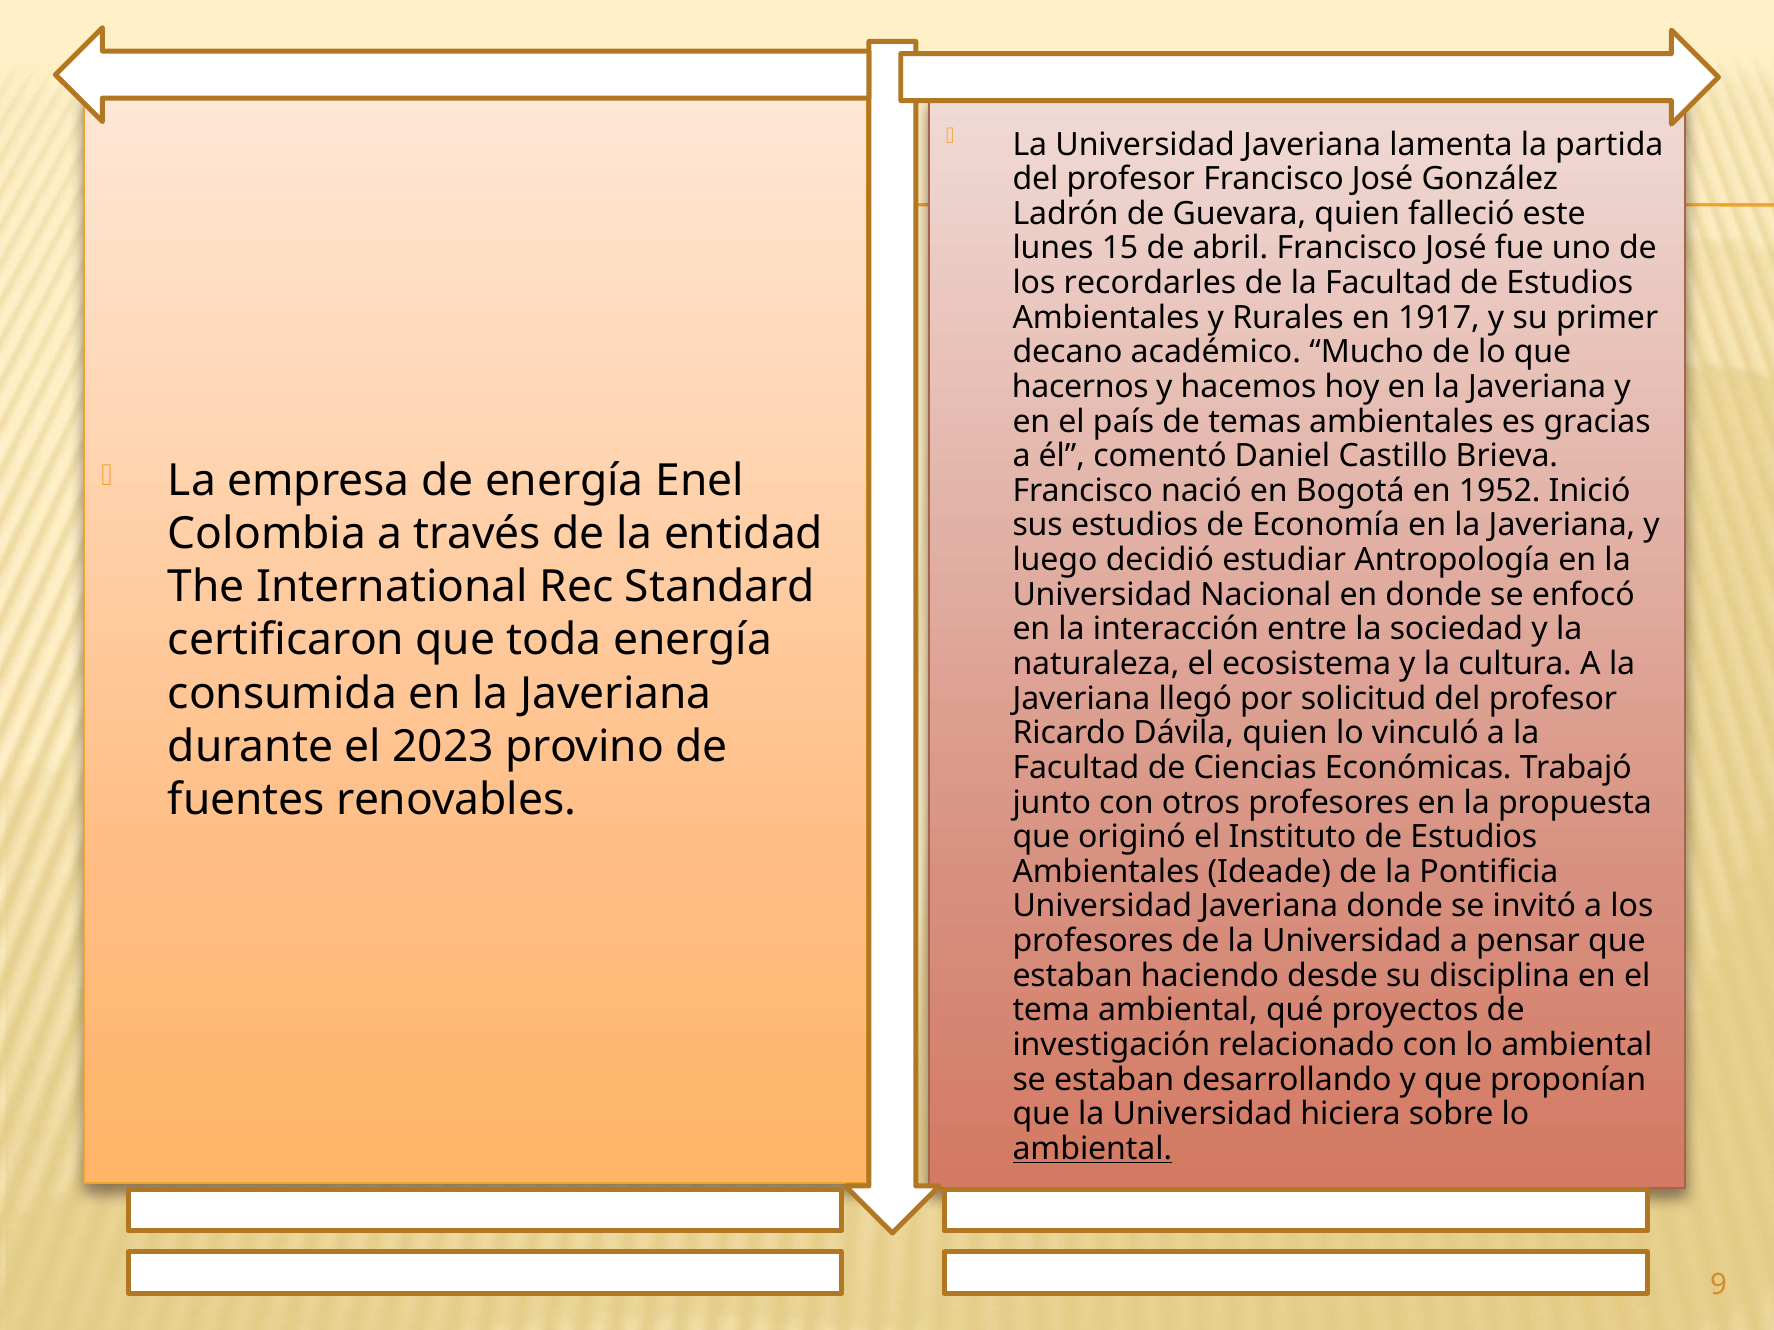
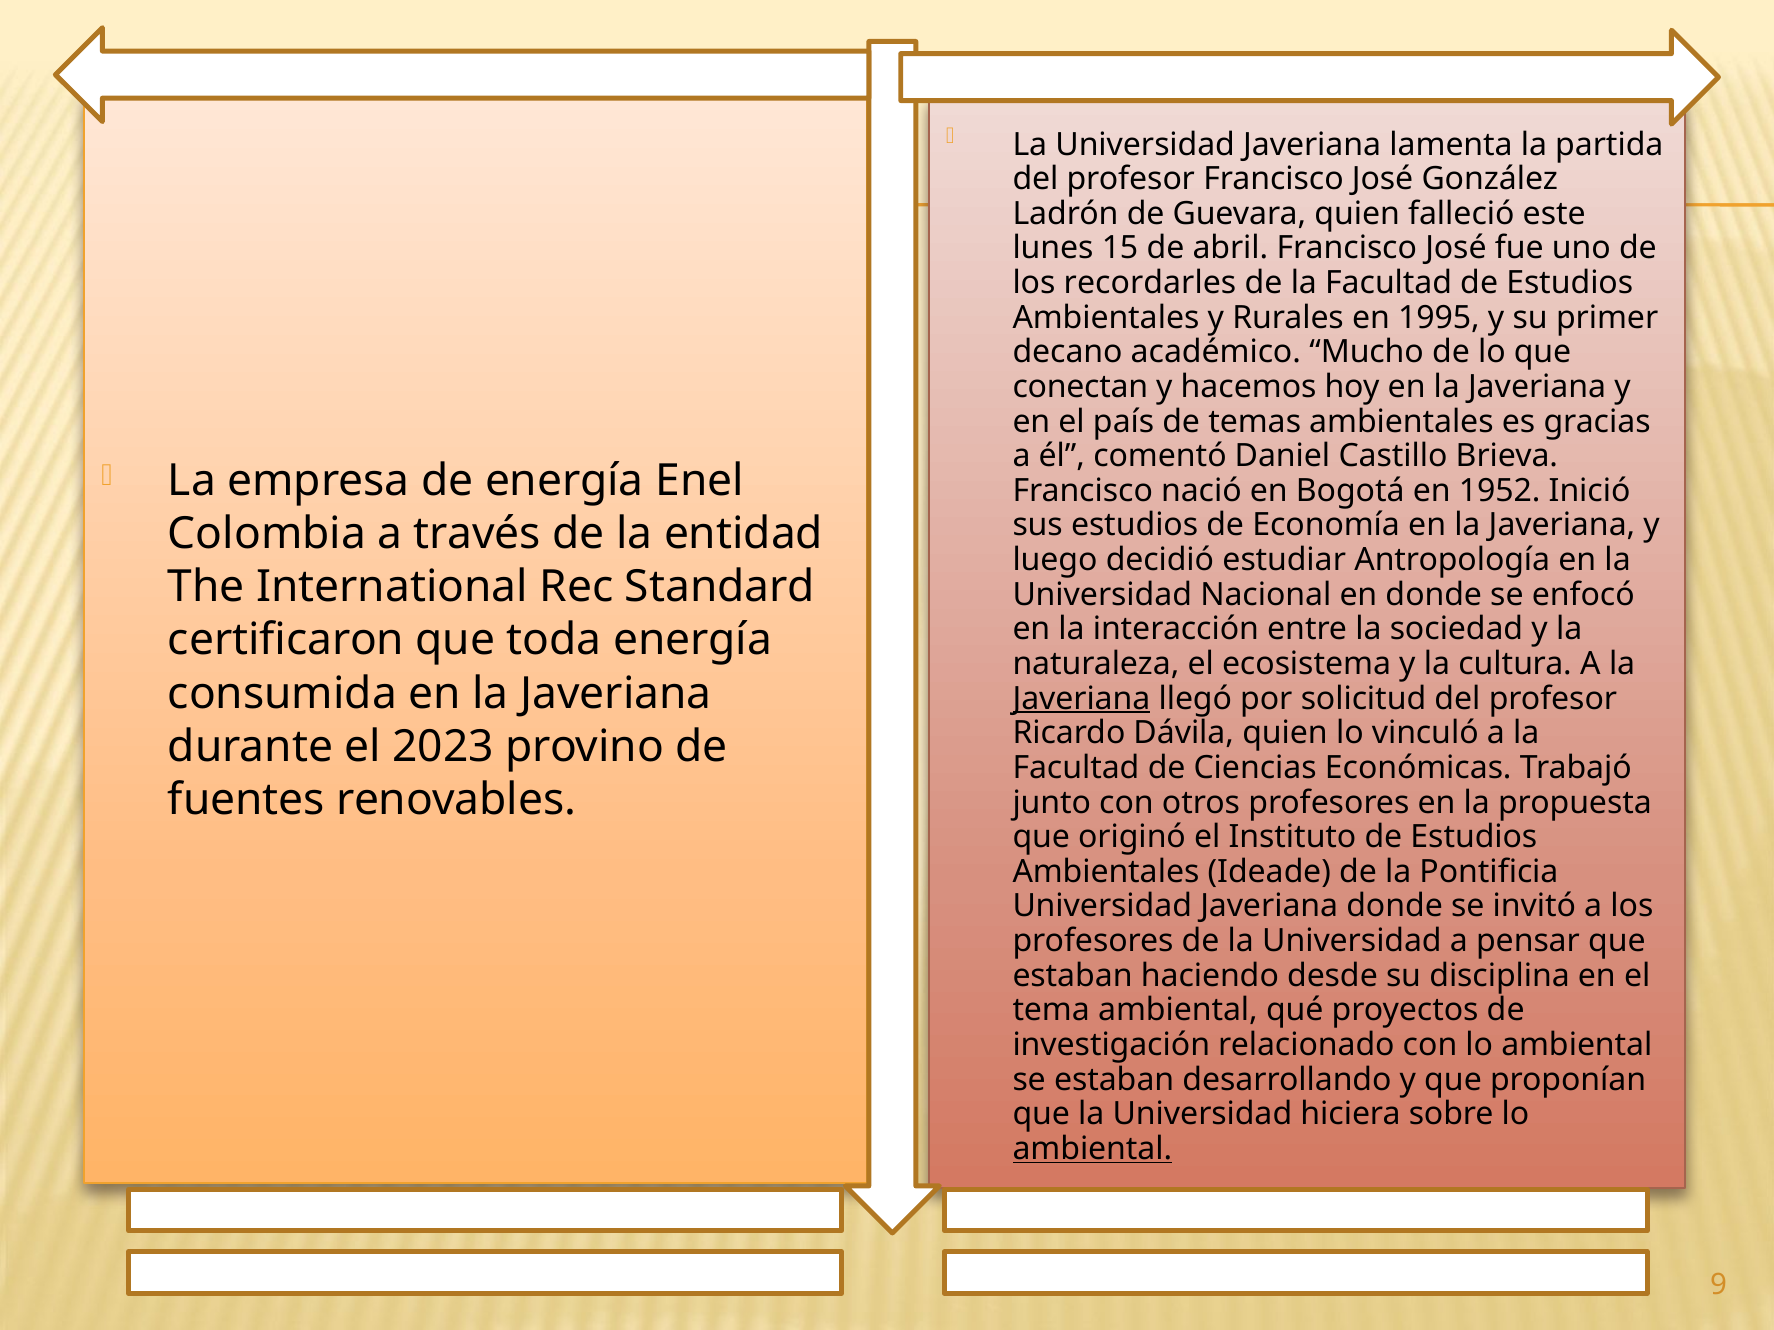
1917: 1917 -> 1995 (1439, 318)
hacernos: hacernos -> conectan (1080, 387)
Javeriana underline: none -> present (1081, 699)
